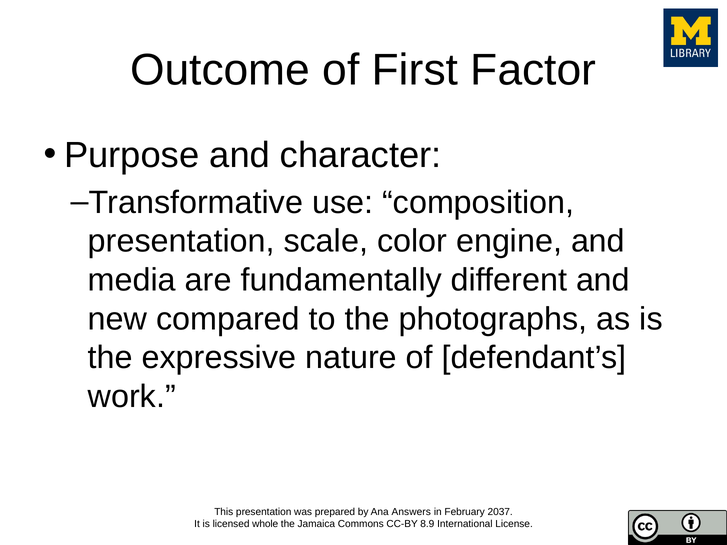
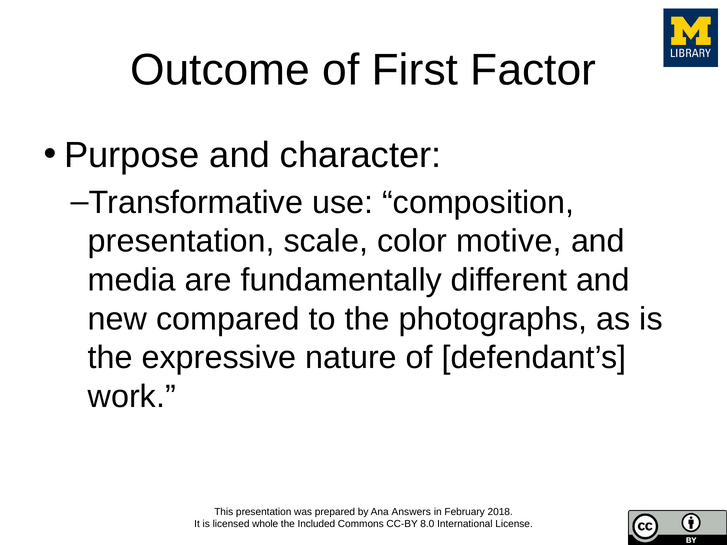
engine: engine -> motive (509, 241)
2037: 2037 -> 2018 (500, 512)
Jamaica: Jamaica -> Included (316, 524)
8.9: 8.9 -> 8.0 (427, 524)
